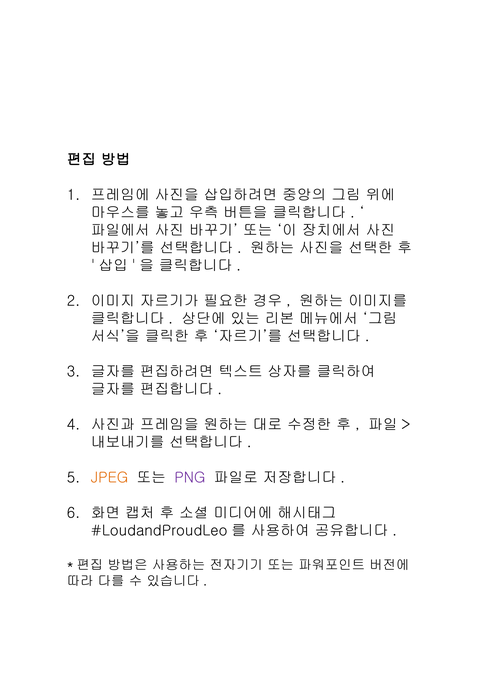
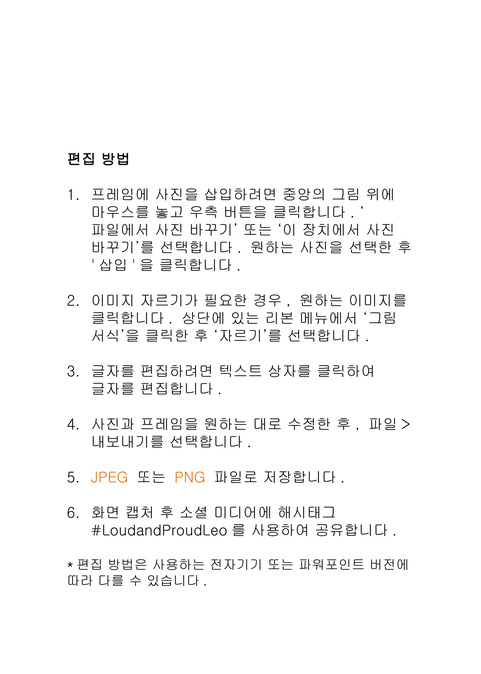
PNG colour: purple -> orange (190, 477)
